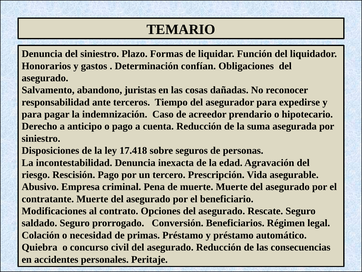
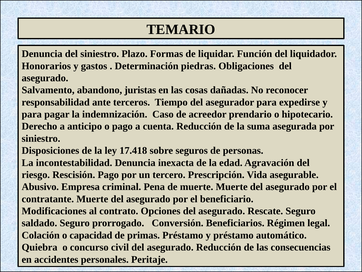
confían: confían -> piedras (198, 66)
necesidad: necesidad -> capacidad (91, 235)
